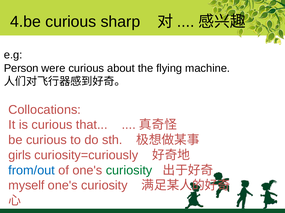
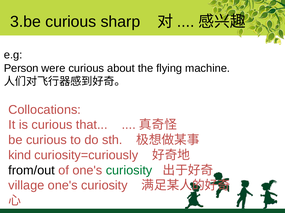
4.be: 4.be -> 3.be (26, 22)
girls: girls -> kind (20, 156)
from/out colour: blue -> black (32, 171)
myself: myself -> village (26, 186)
